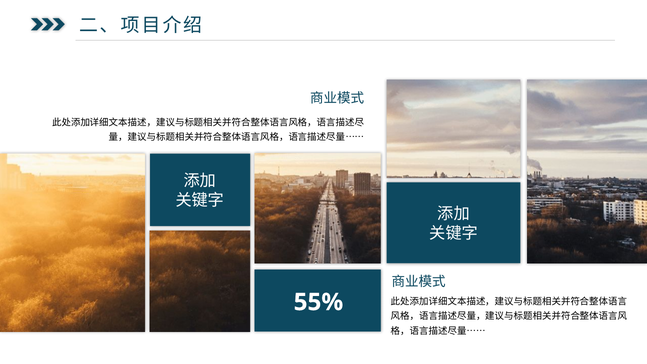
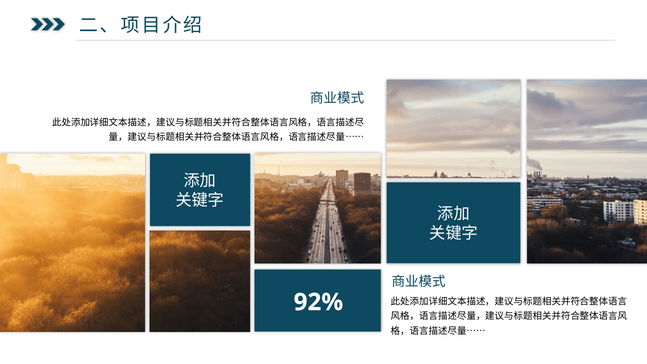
55%: 55% -> 92% (318, 302)
